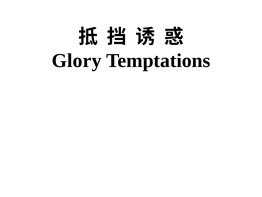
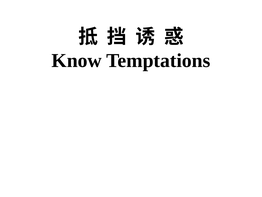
Glory: Glory -> Know (77, 60)
